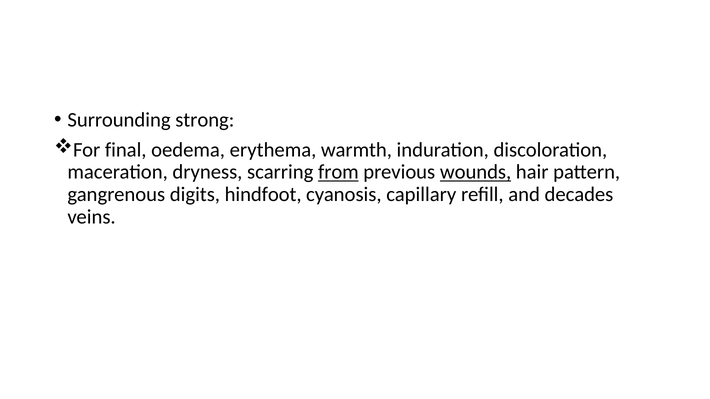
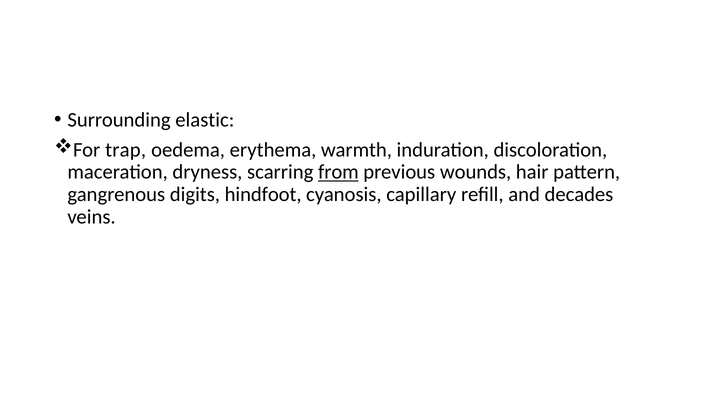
strong: strong -> elastic (205, 120)
final: final -> trap (126, 150)
wounds underline: present -> none (476, 172)
